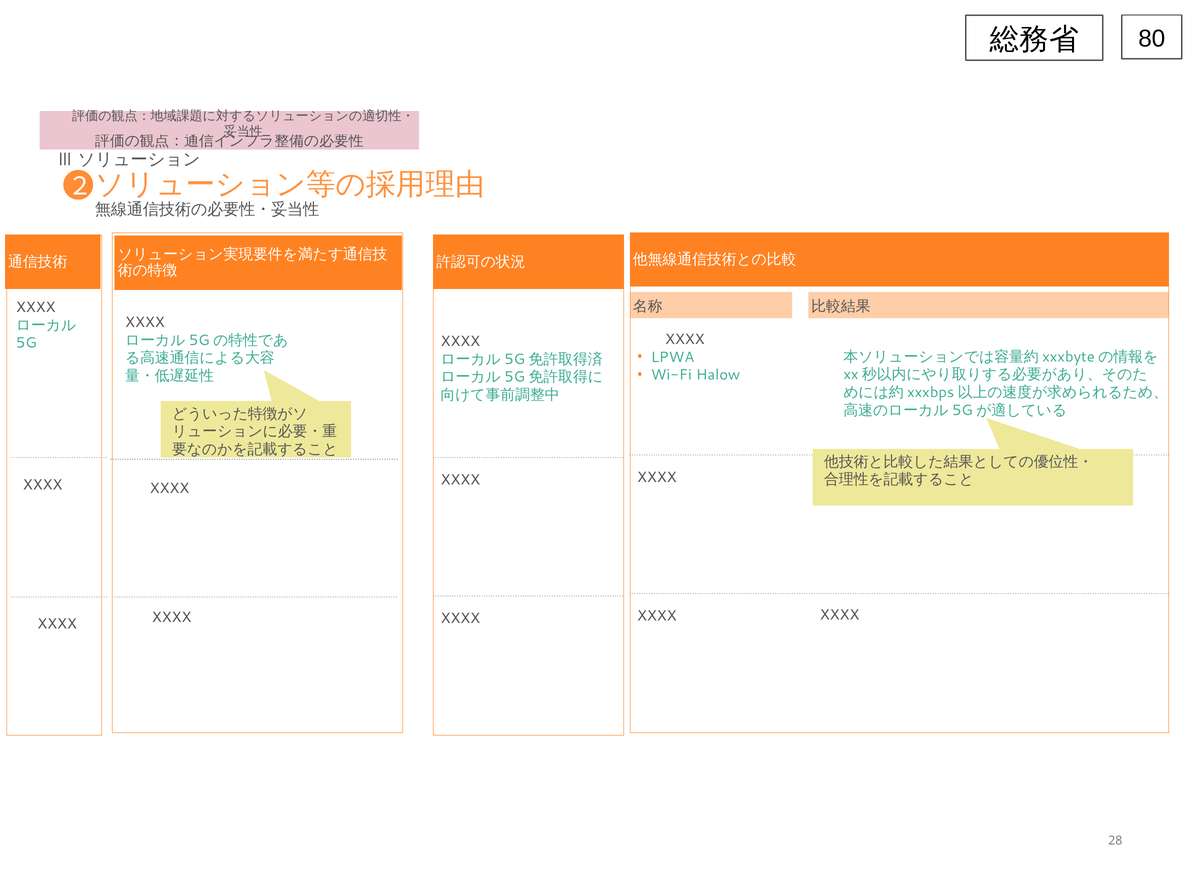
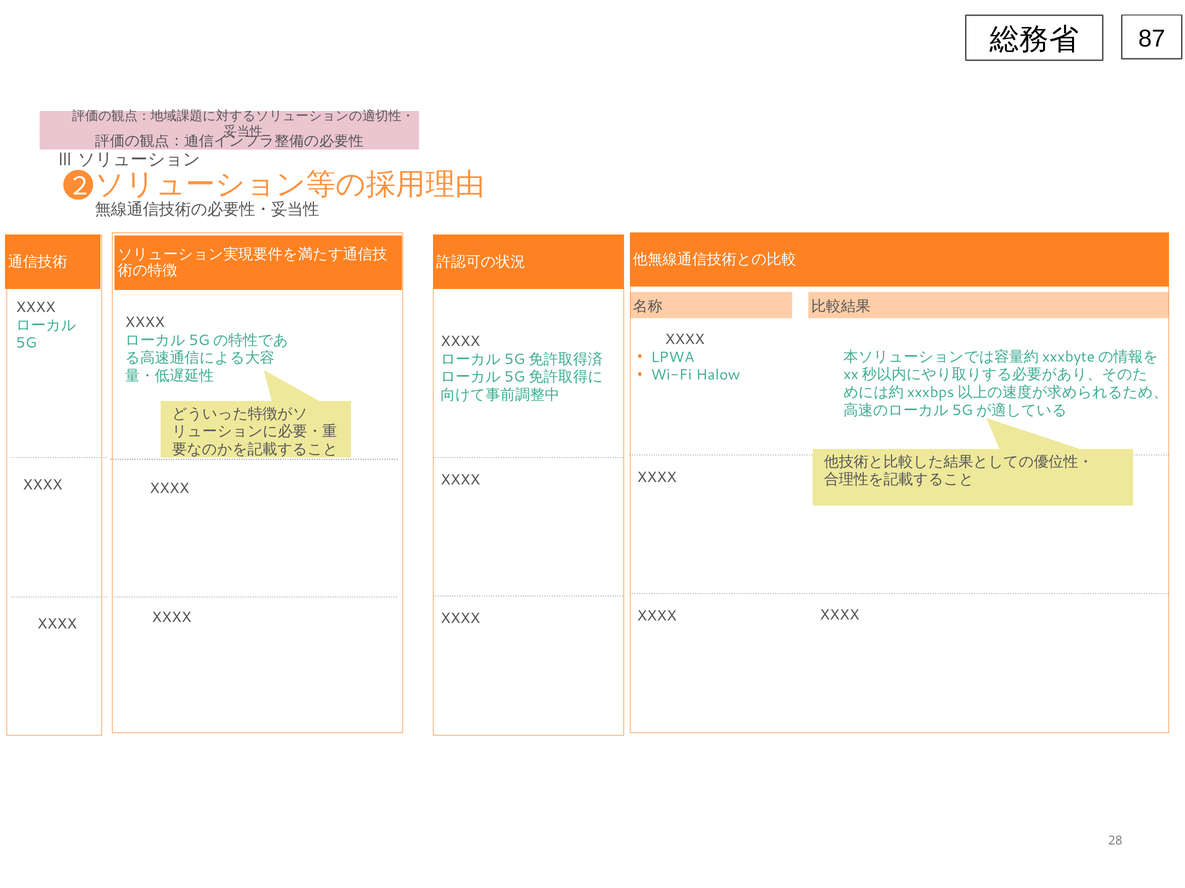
80: 80 -> 87 (1152, 39)
